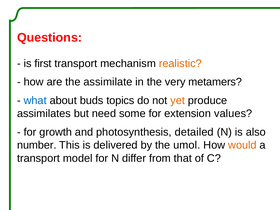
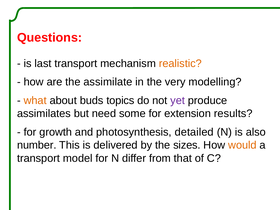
first: first -> last (43, 63)
metamers: metamers -> modelling (215, 82)
what colour: blue -> orange (35, 101)
yet colour: orange -> purple (178, 101)
values: values -> results (233, 114)
umol: umol -> sizes (187, 145)
